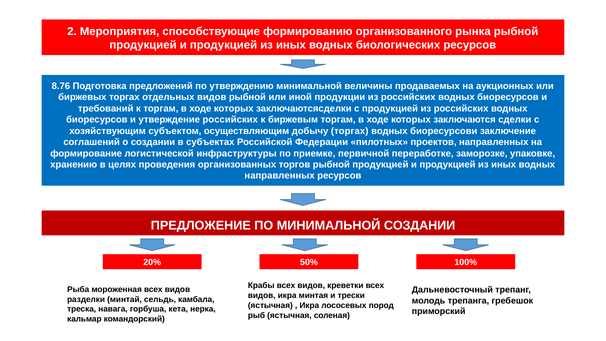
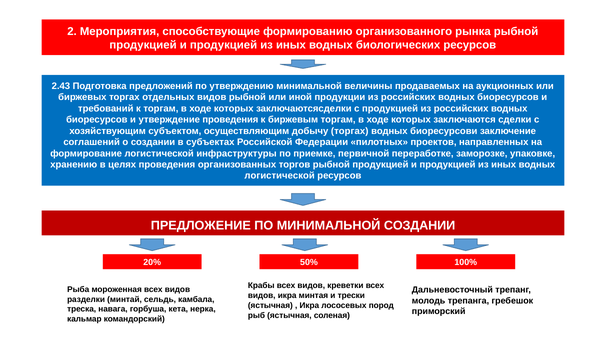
8.76: 8.76 -> 2.43 (61, 86)
утверждение российских: российских -> проведения (230, 120)
направленных: направленных -> логистической (280, 176)
